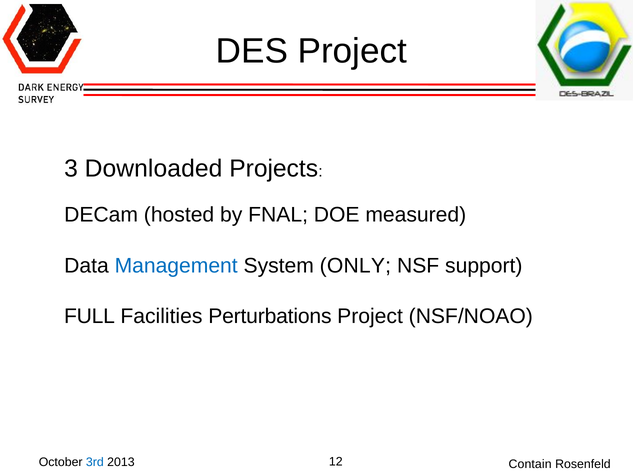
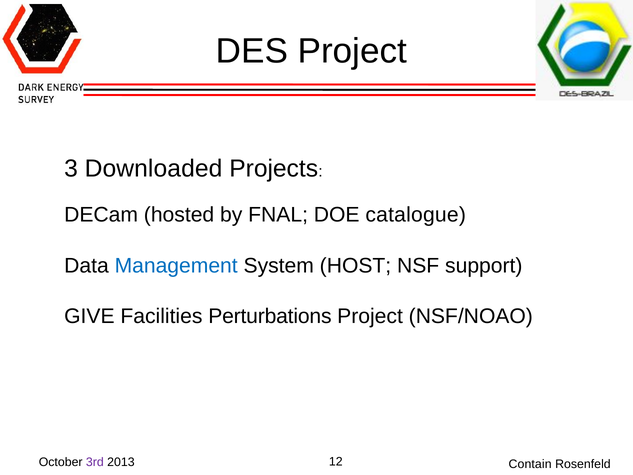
measured: measured -> catalogue (416, 215)
ONLY: ONLY -> HOST (355, 266)
FULL: FULL -> GIVE (89, 316)
3rd colour: blue -> purple (95, 462)
